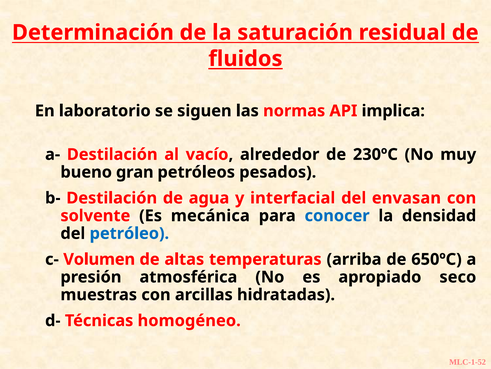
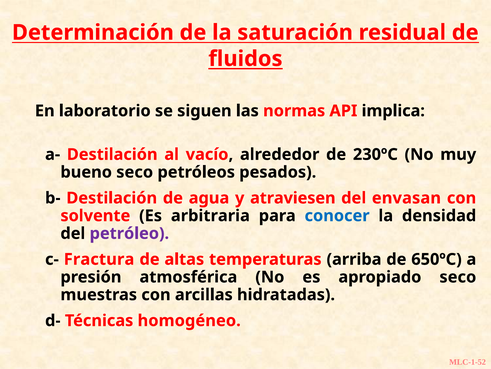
bueno gran: gran -> seco (135, 172)
interfacial: interfacial -> atraviesen (293, 198)
mecánica: mecánica -> arbitraria (210, 215)
petróleo colour: blue -> purple (129, 233)
Volumen: Volumen -> Fractura (99, 259)
